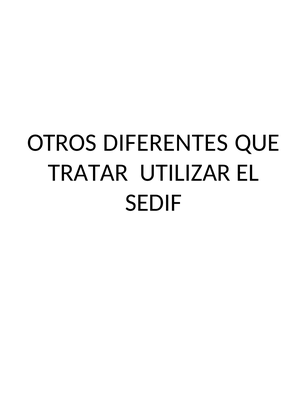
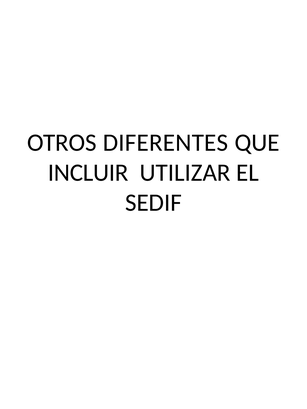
TRATAR: TRATAR -> INCLUIR (88, 173)
